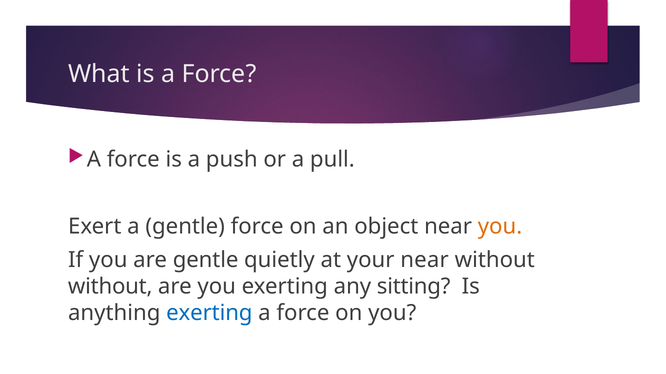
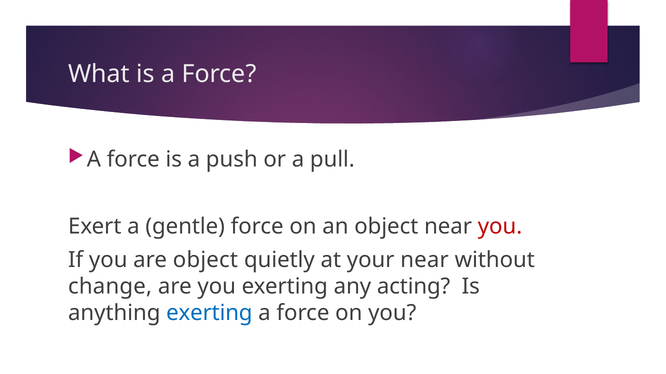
you colour: orange -> red (500, 227)
are gentle: gentle -> object (205, 260)
without: without -> change (110, 287)
sitting: sitting -> acting (414, 287)
